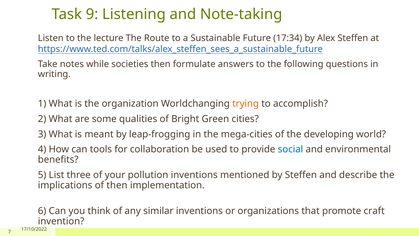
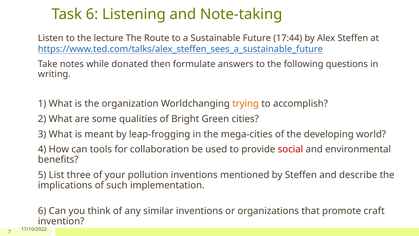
Task 9: 9 -> 6 (92, 14)
17:34: 17:34 -> 17:44 (288, 38)
societies: societies -> donated (130, 64)
social colour: blue -> red (290, 149)
of then: then -> such (117, 185)
